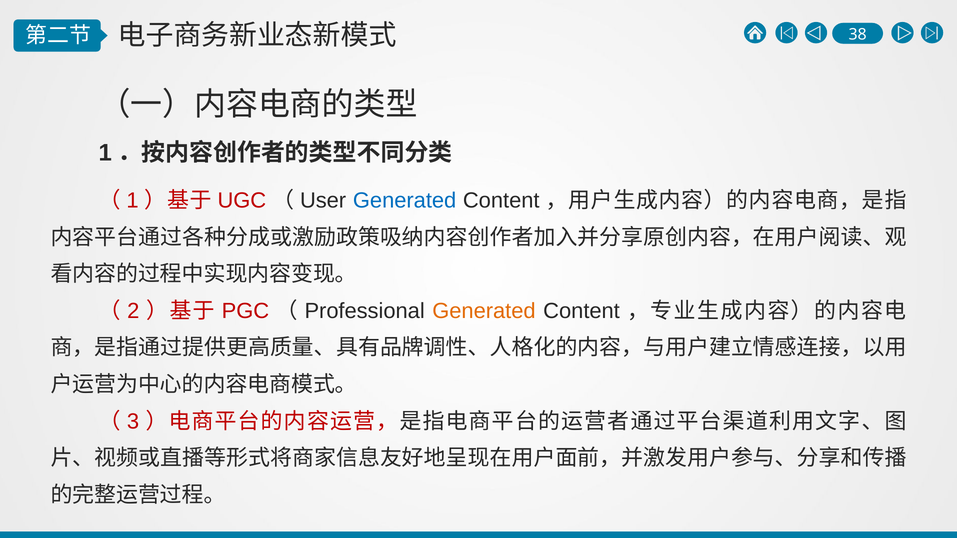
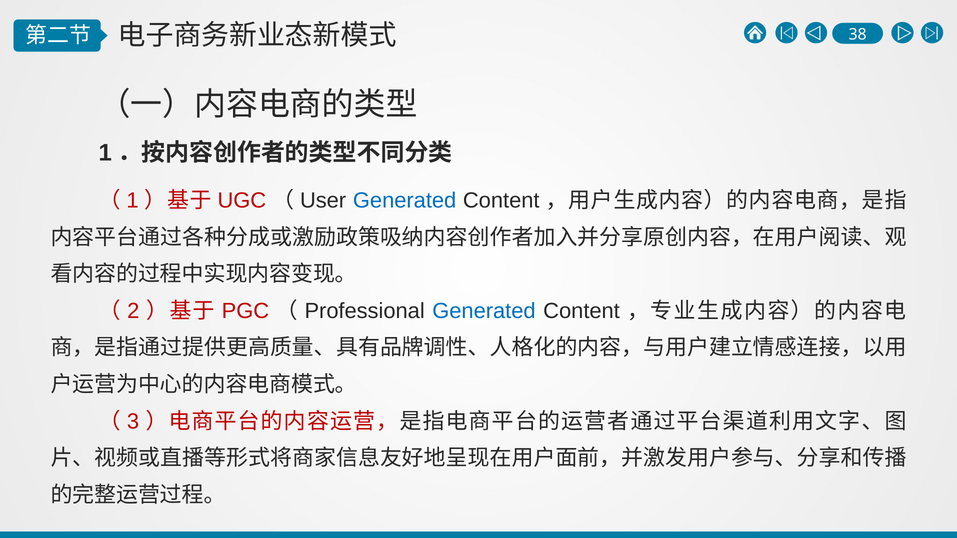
Generated colour: orange -> blue (484, 311)
